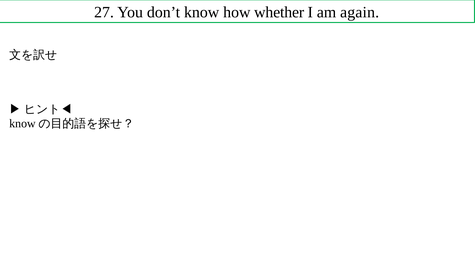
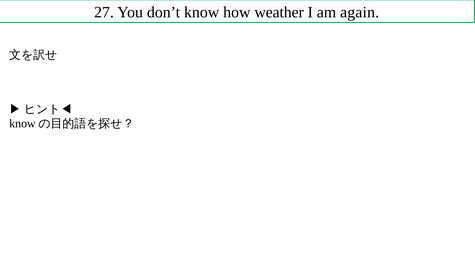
whether: whether -> weather (279, 12)
